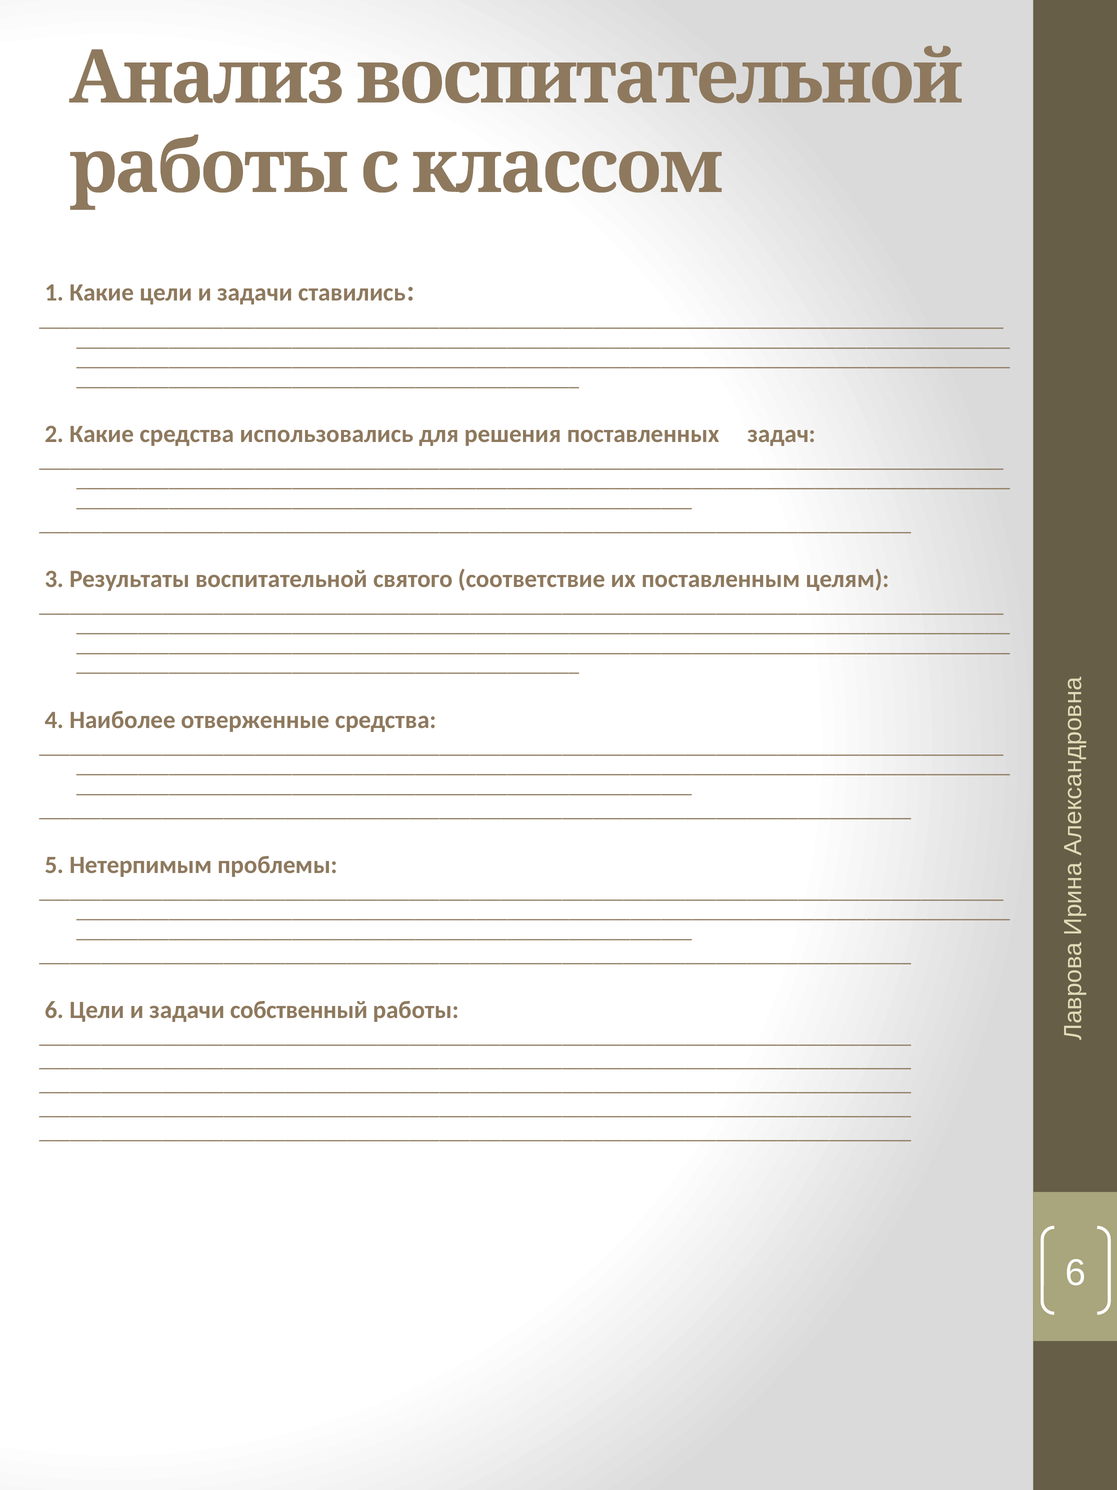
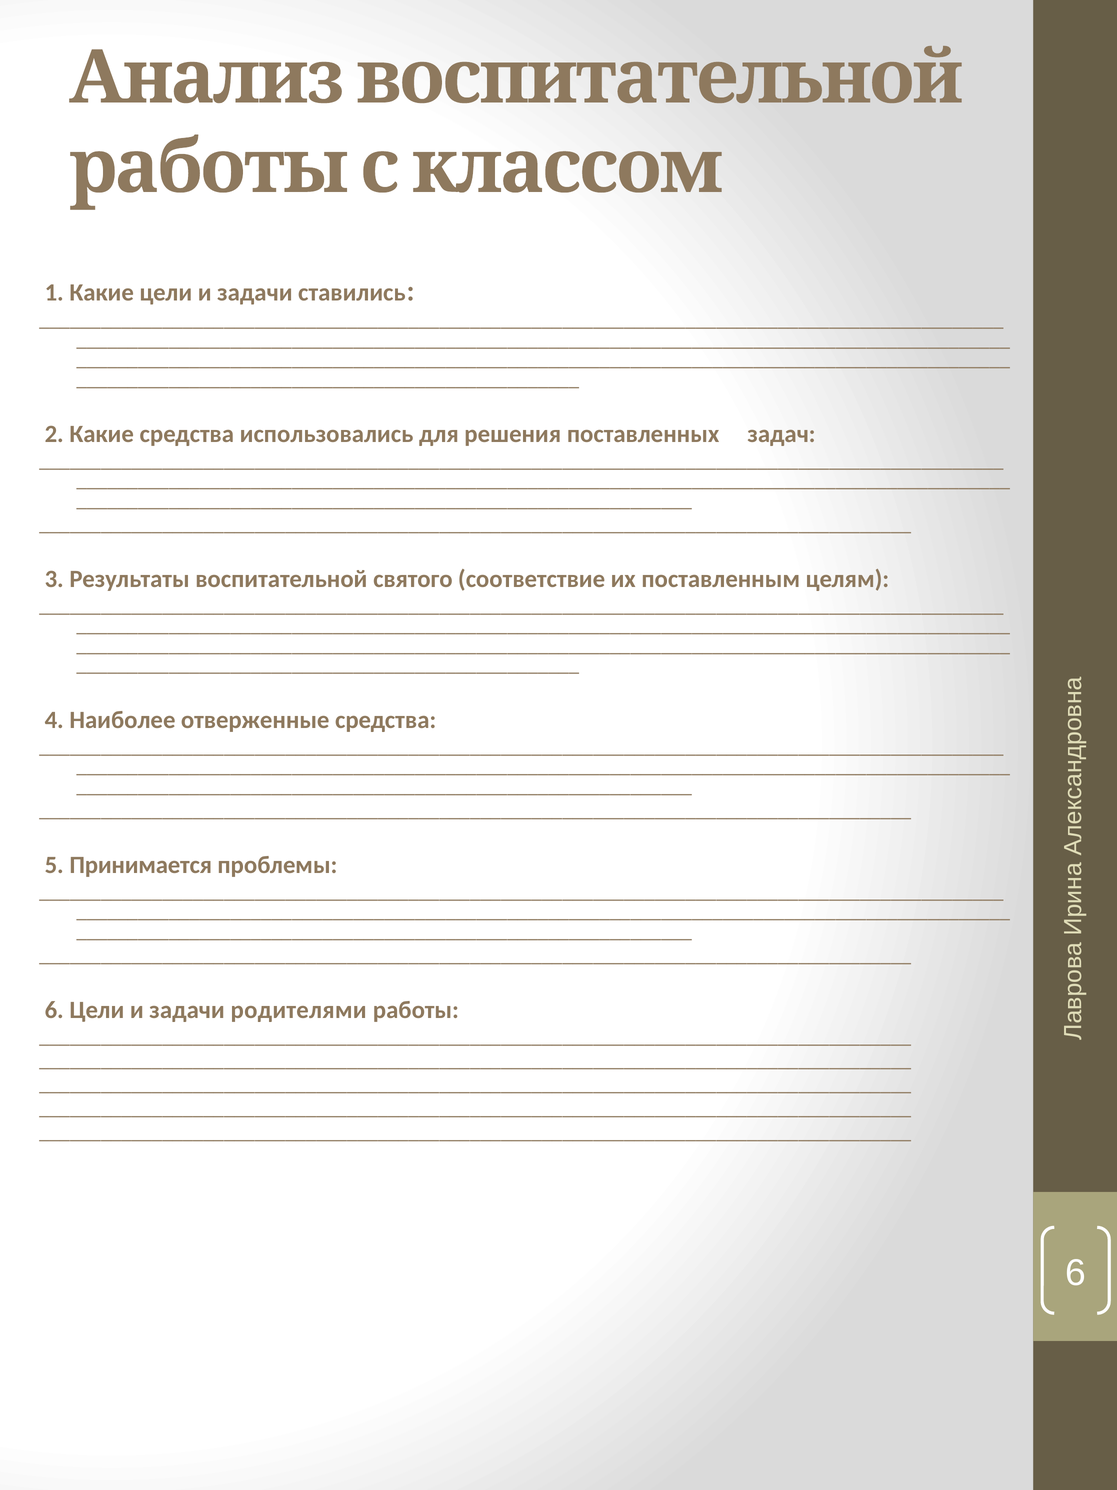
Нетерпимым: Нетерпимым -> Принимается (141, 865)
собственный: собственный -> родителями (299, 1010)
